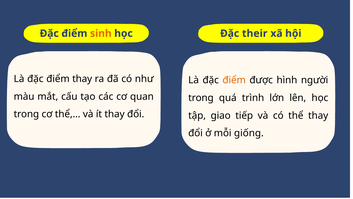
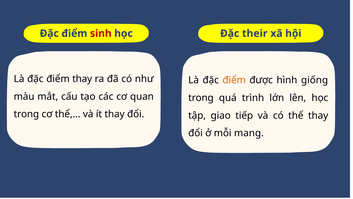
sinh colour: orange -> red (101, 33)
người: người -> giống (315, 80)
giống: giống -> mang (249, 133)
